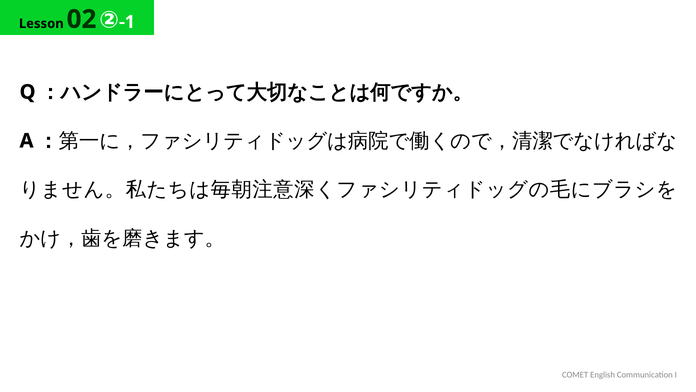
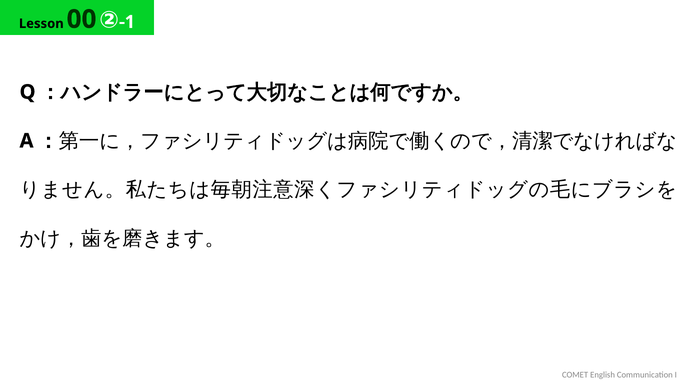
02: 02 -> 00 (82, 19)
